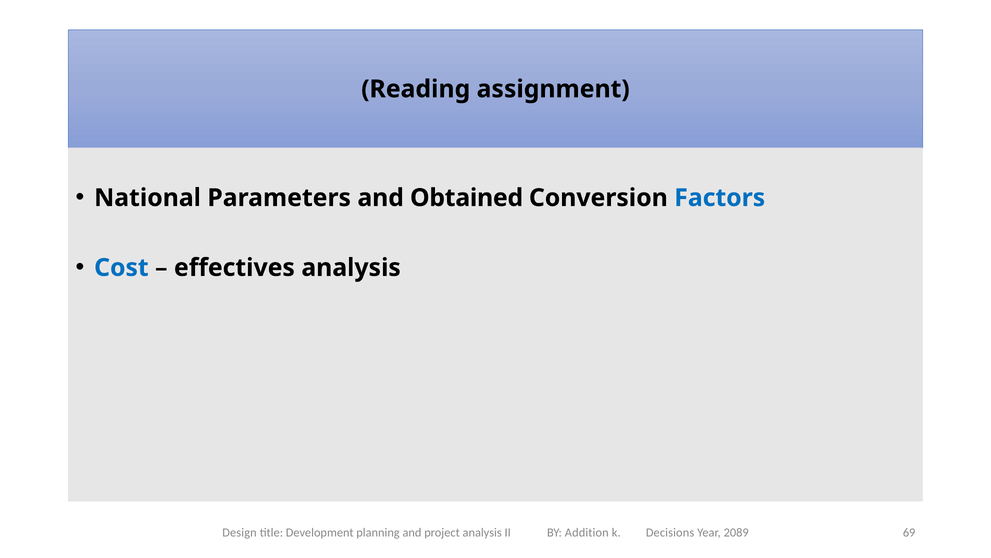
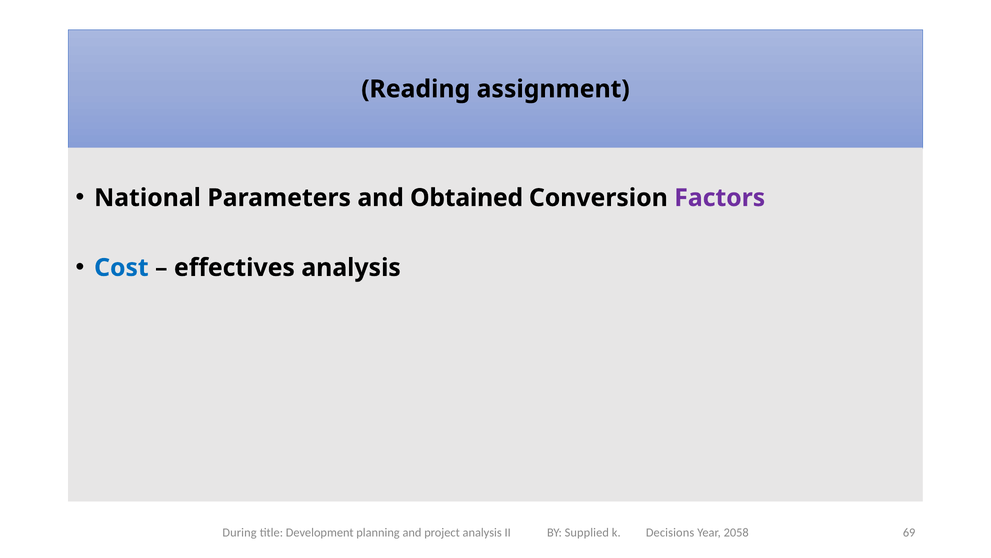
Factors colour: blue -> purple (720, 198)
Design: Design -> During (240, 532)
Addition: Addition -> Supplied (587, 532)
2089: 2089 -> 2058 (736, 532)
